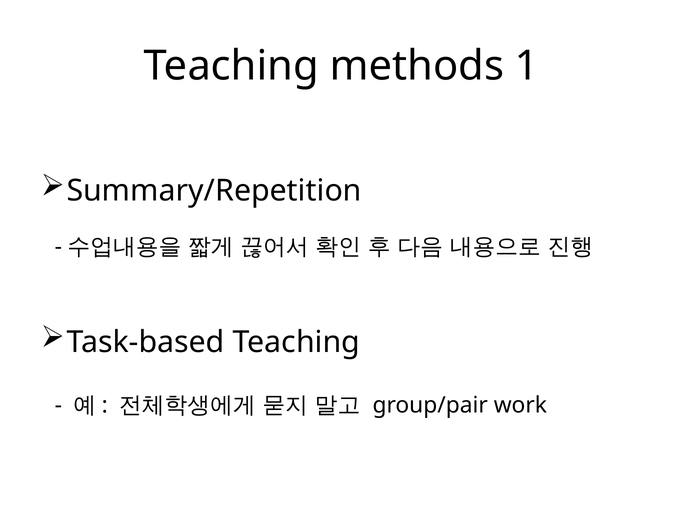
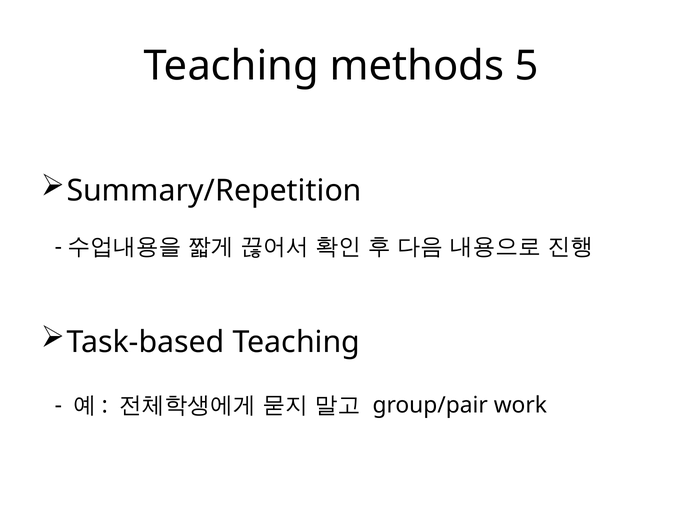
1: 1 -> 5 (527, 66)
